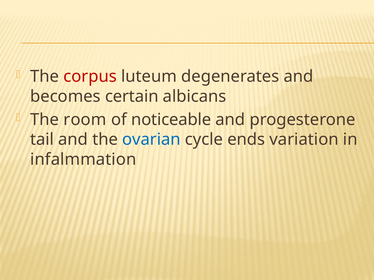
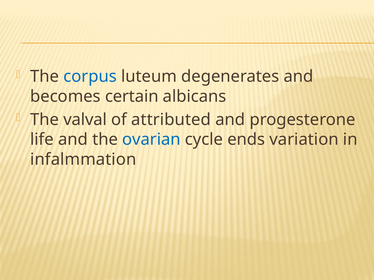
corpus colour: red -> blue (90, 77)
room: room -> valval (85, 120)
noticeable: noticeable -> attributed (171, 120)
tail: tail -> life (42, 140)
